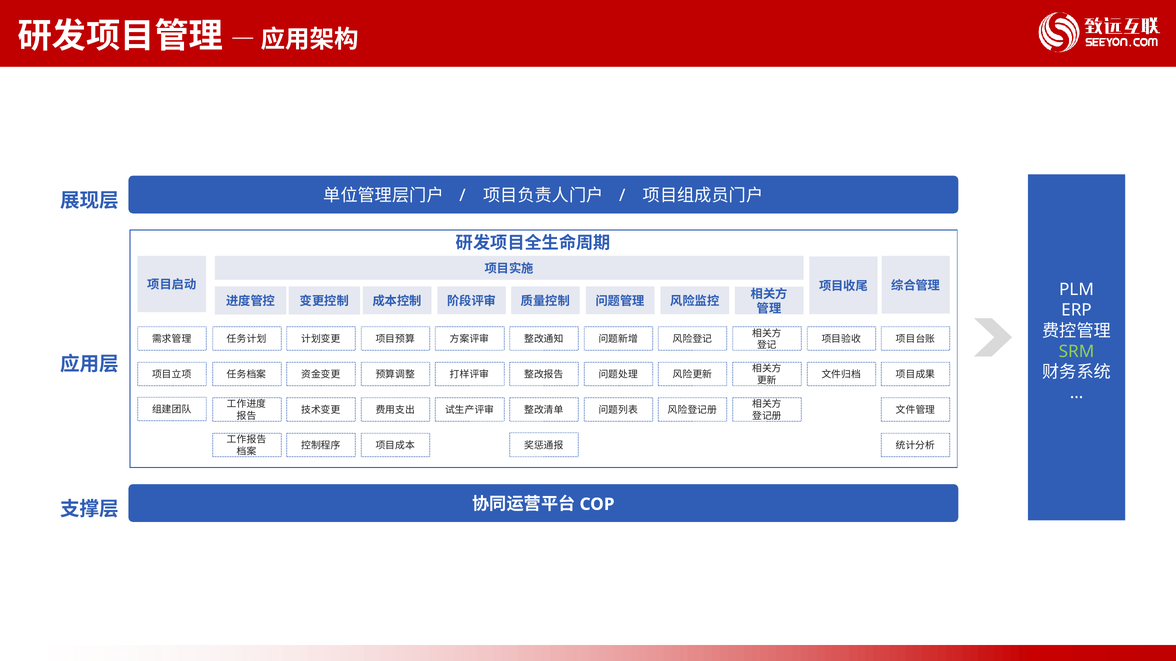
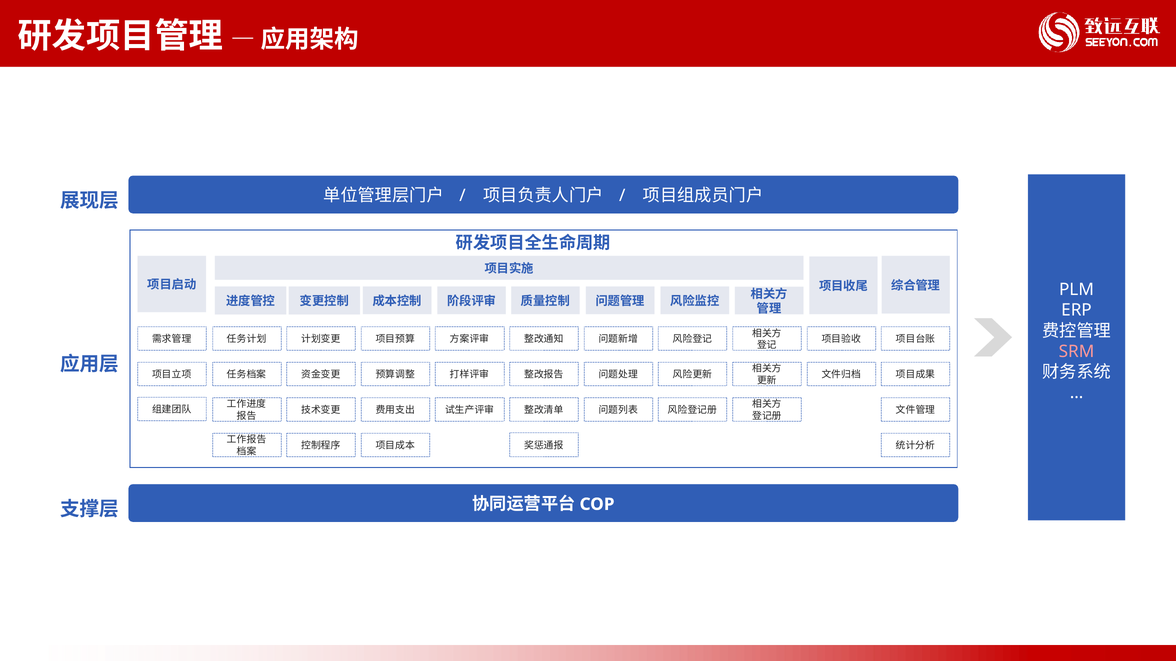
SRM colour: light green -> pink (1077, 352)
